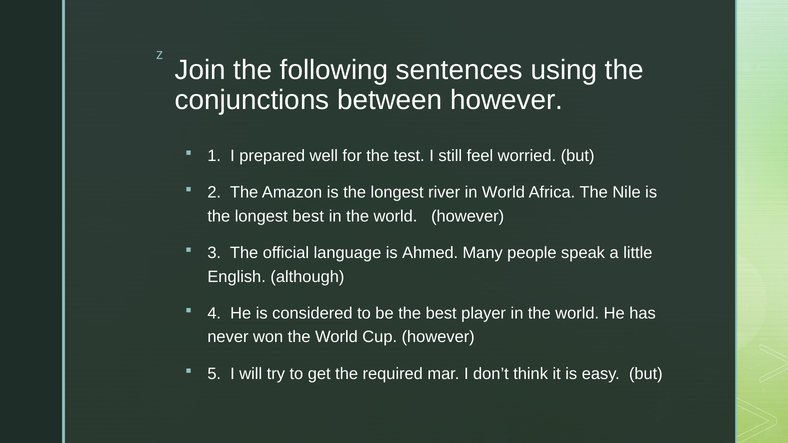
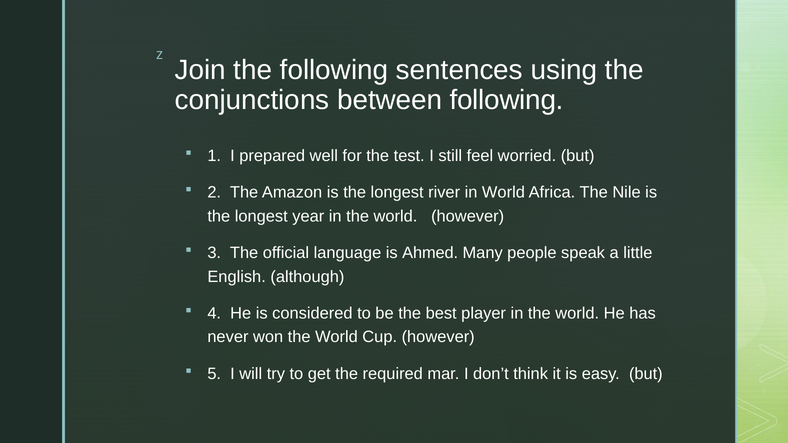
between however: however -> following (507, 100)
longest best: best -> year (308, 216)
